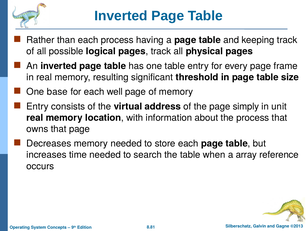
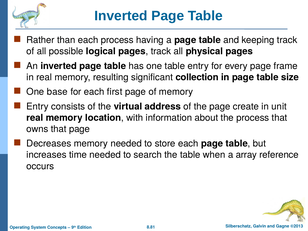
threshold: threshold -> collection (197, 77)
well: well -> first (115, 92)
simply: simply -> create (246, 106)
